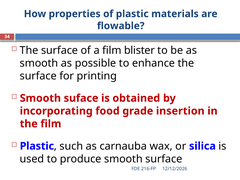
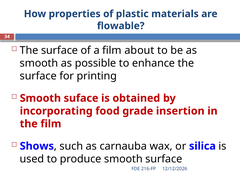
blister: blister -> about (139, 50)
Plastic: Plastic -> Shows (37, 146)
